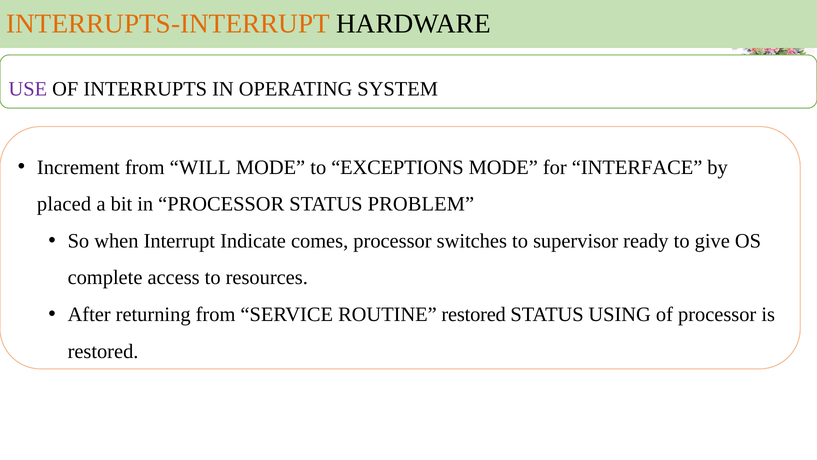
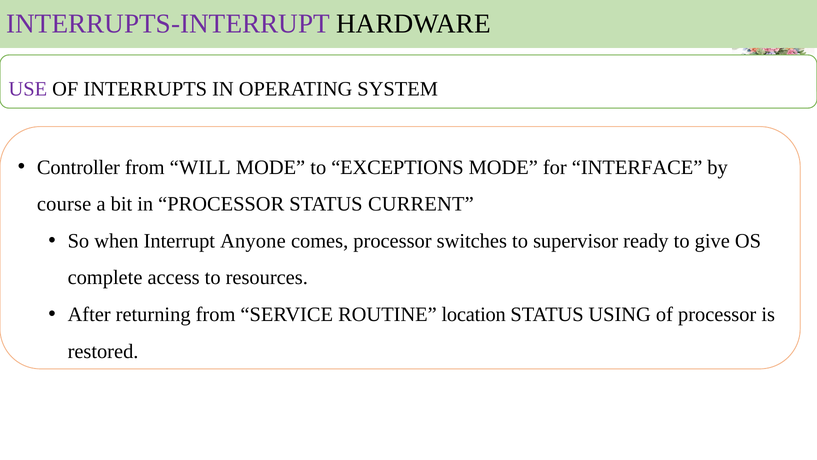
INTERRUPTS-INTERRUPT colour: orange -> purple (168, 24)
Increment: Increment -> Controller (78, 167)
placed: placed -> course (64, 204)
PROBLEM: PROBLEM -> CURRENT (421, 204)
Indicate: Indicate -> Anyone (253, 241)
ROUTINE restored: restored -> location (474, 314)
